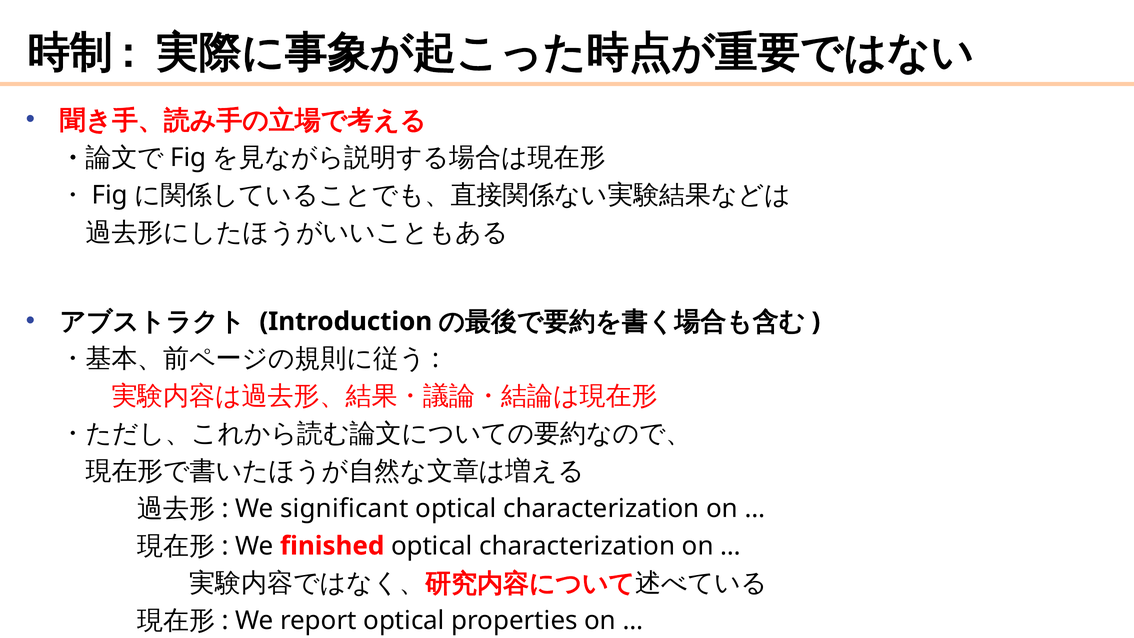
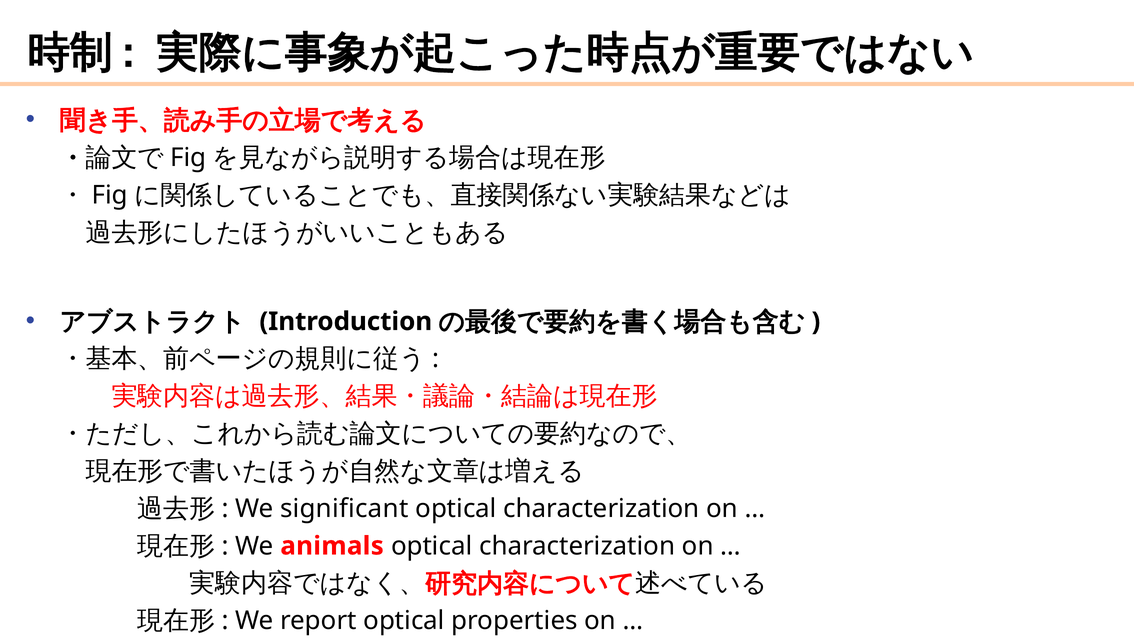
finished: finished -> animals (332, 546)
